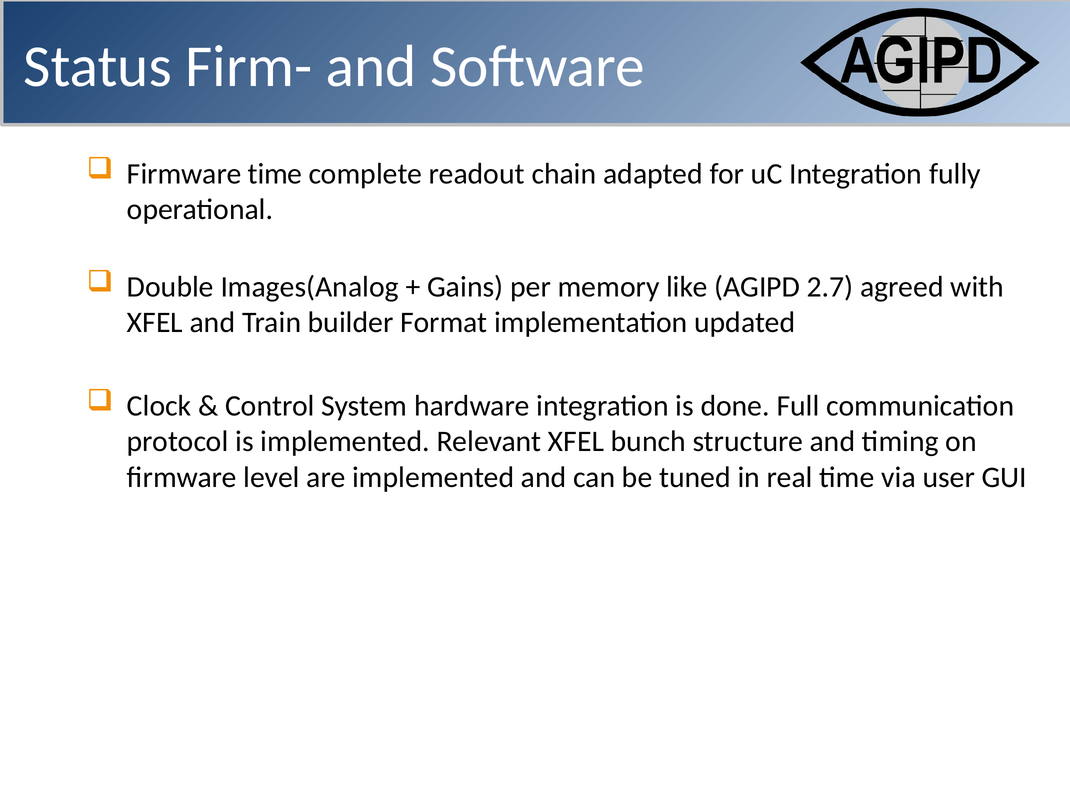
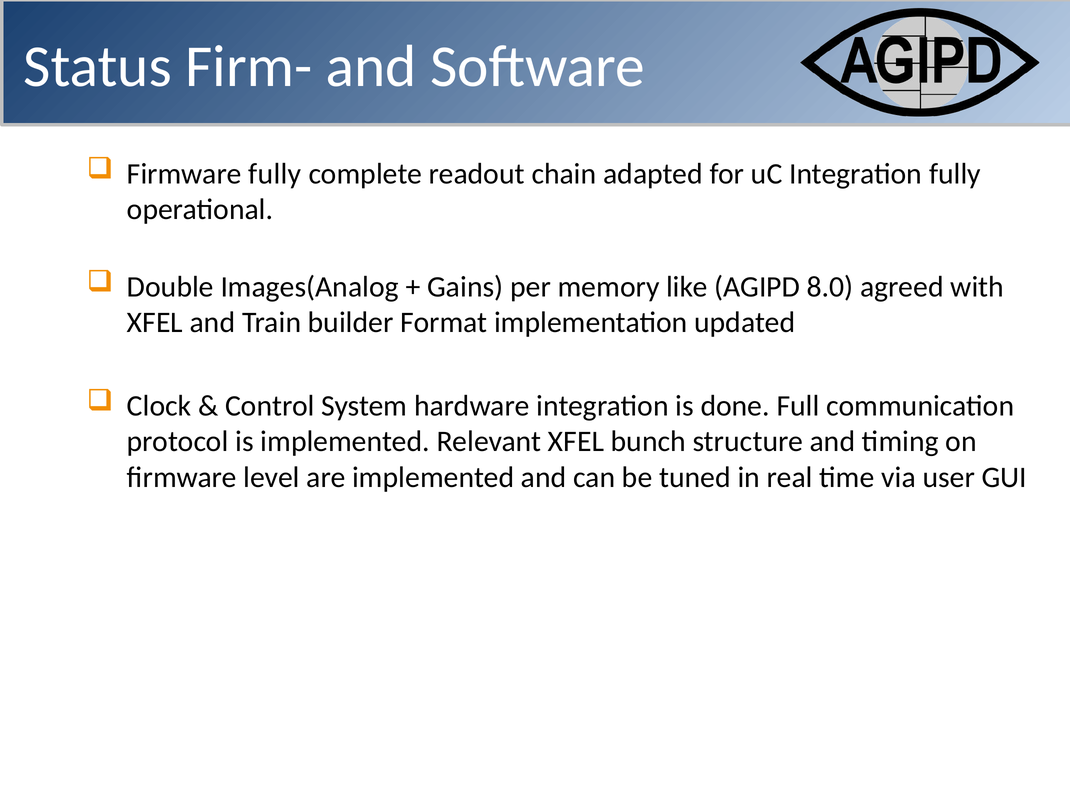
Firmware time: time -> fully (275, 174)
2.7: 2.7 -> 8.0 (830, 287)
